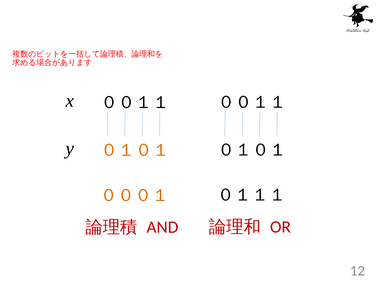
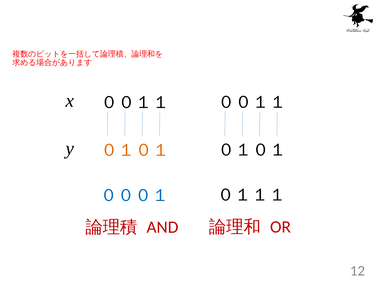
０００１ colour: orange -> blue (135, 195)
